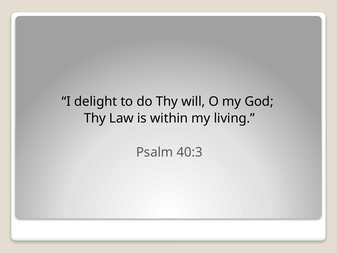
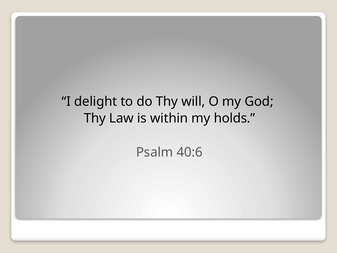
living: living -> holds (234, 118)
40:3: 40:3 -> 40:6 (190, 152)
